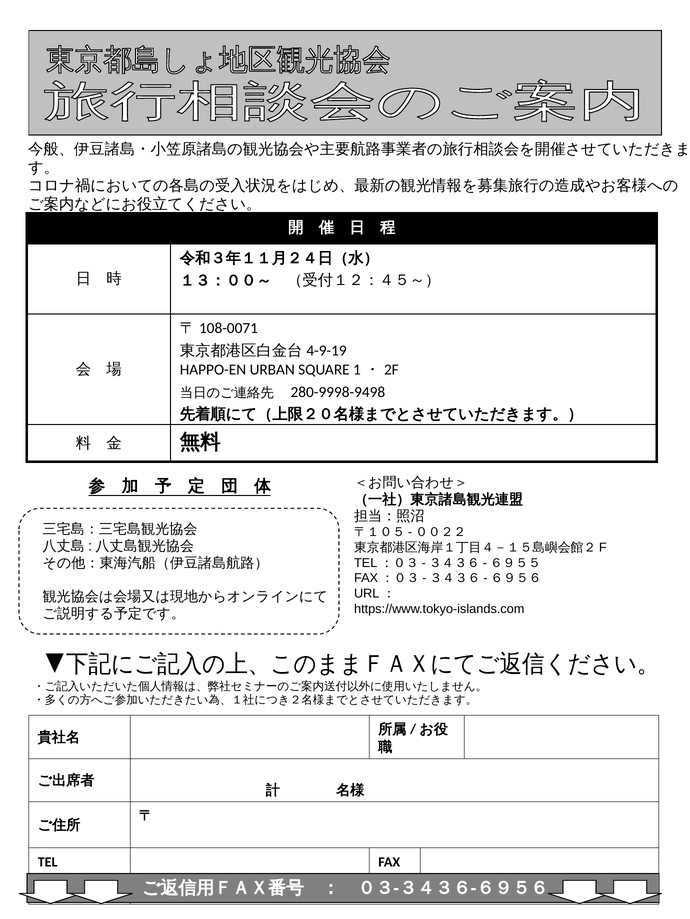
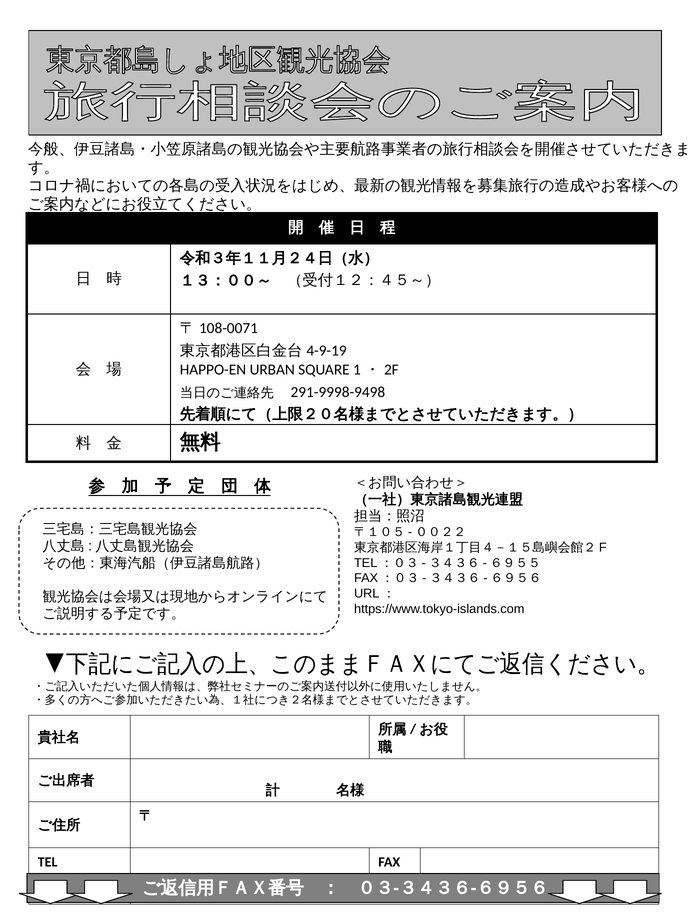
280-9998-9498: 280-9998-9498 -> 291-9998-9498 (338, 392)
